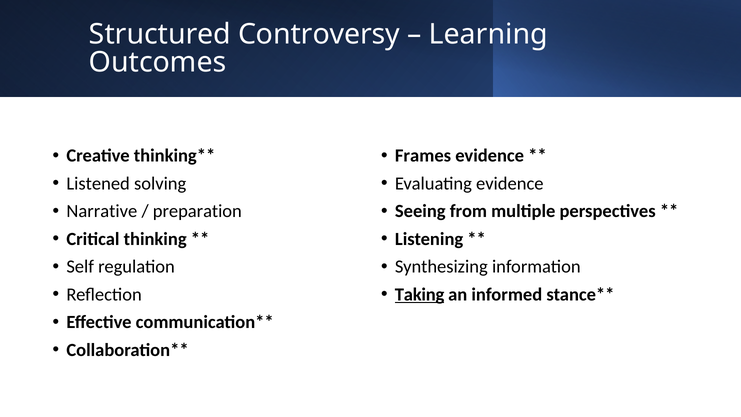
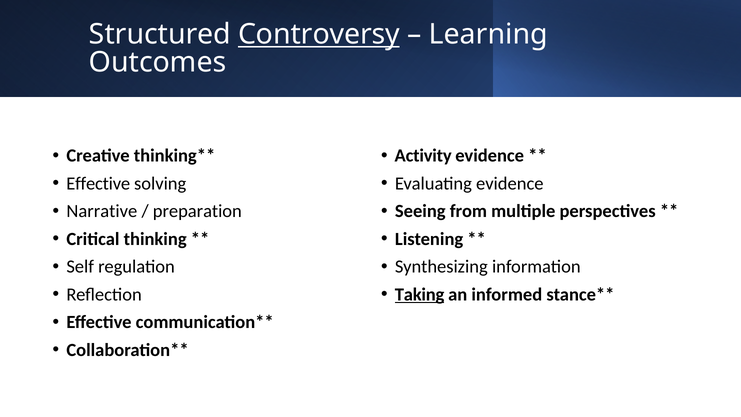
Controversy underline: none -> present (319, 34)
Frames: Frames -> Activity (423, 156)
Listened: Listened -> Effective (98, 183)
